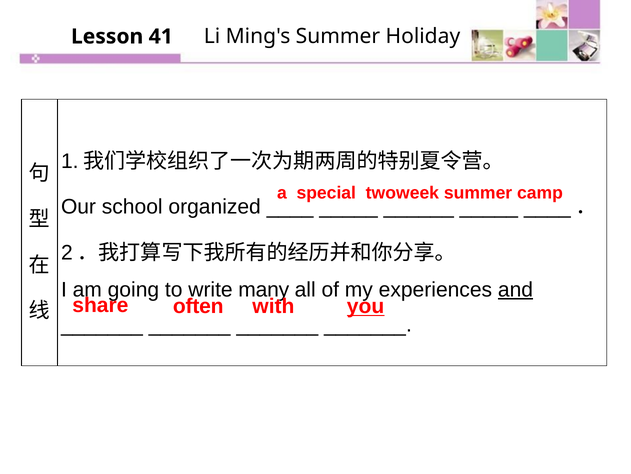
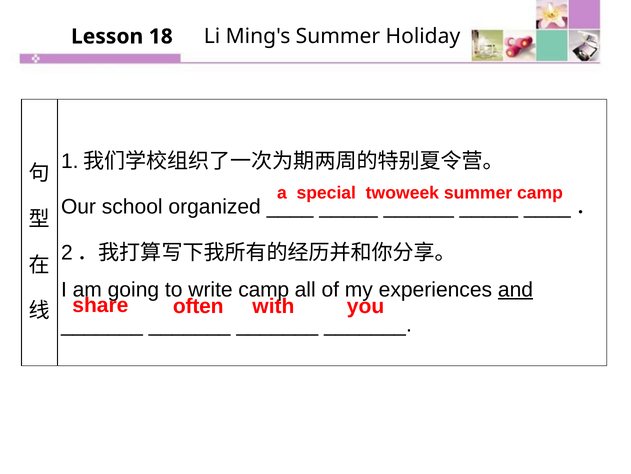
41: 41 -> 18 (161, 36)
write many: many -> camp (264, 289)
you underline: present -> none (366, 306)
